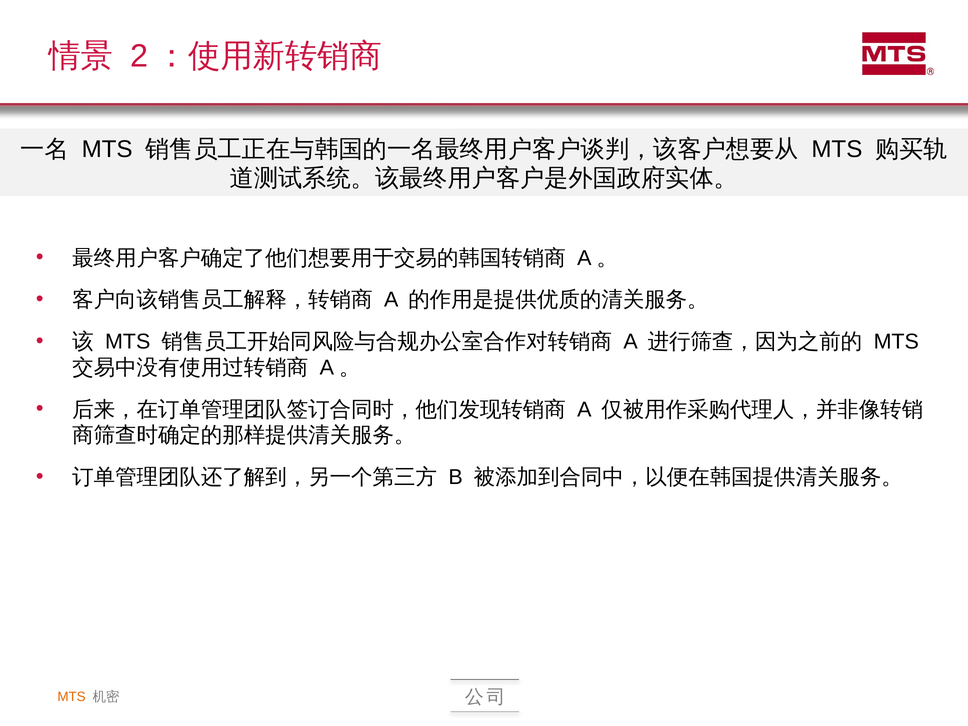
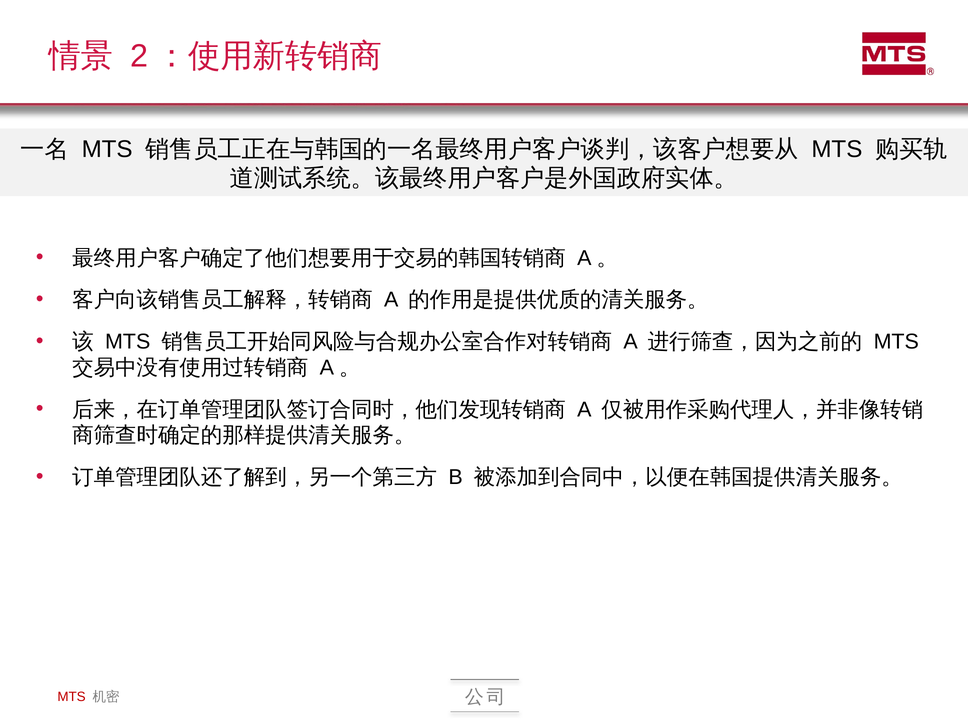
MTS colour: orange -> red (72, 697)
